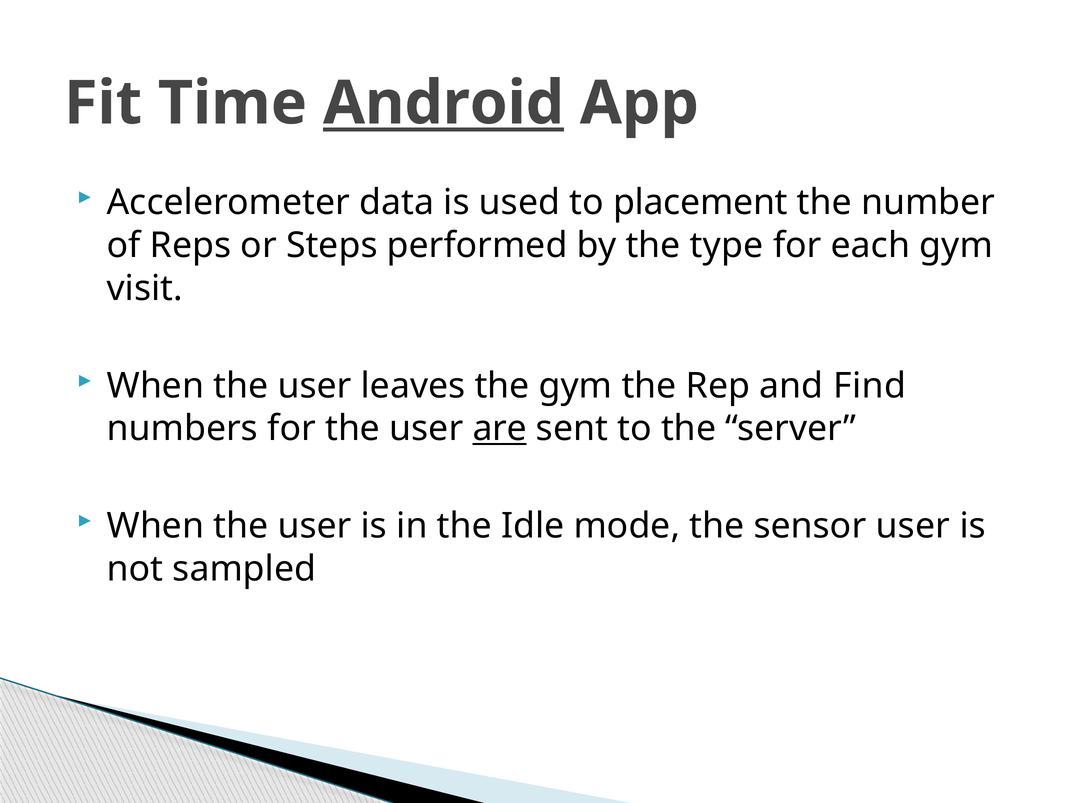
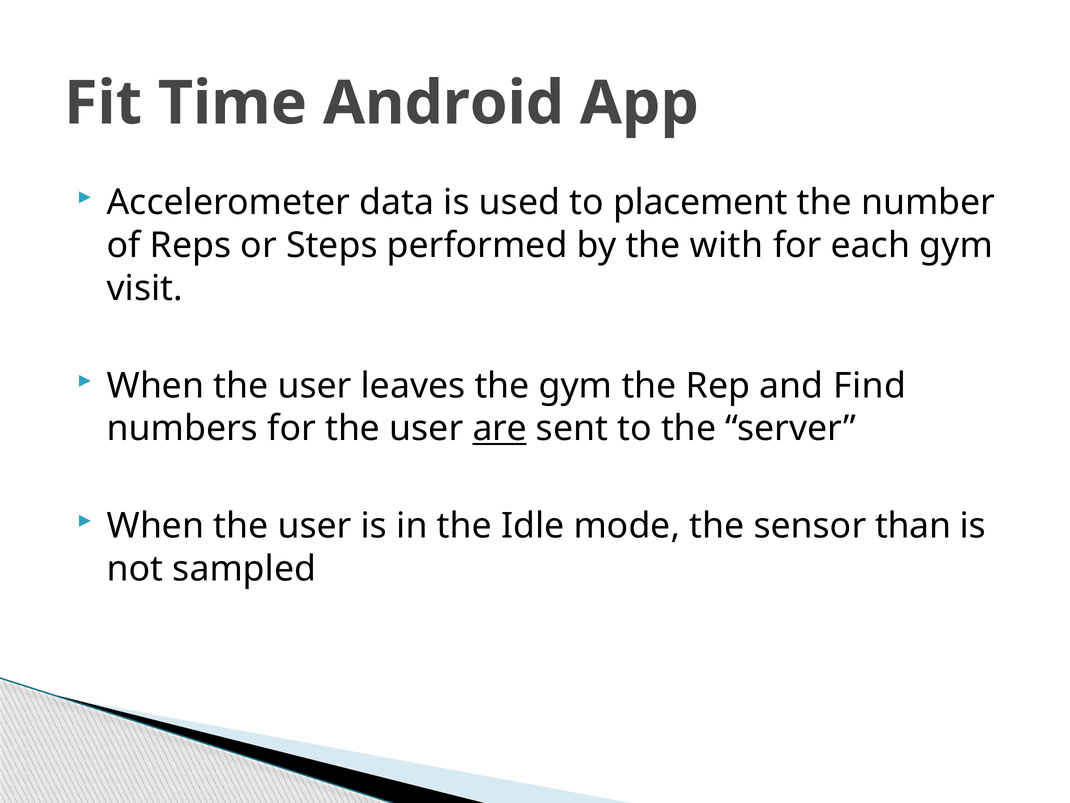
Android underline: present -> none (444, 103)
type: type -> with (727, 245)
sensor user: user -> than (913, 526)
